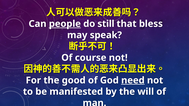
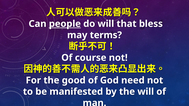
do still: still -> will (106, 24)
speak: speak -> terms (106, 35)
need underline: present -> none (133, 81)
